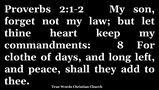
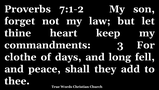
2:1-2: 2:1-2 -> 7:1-2 (71, 9)
8: 8 -> 3 (120, 45)
left: left -> fell (145, 57)
